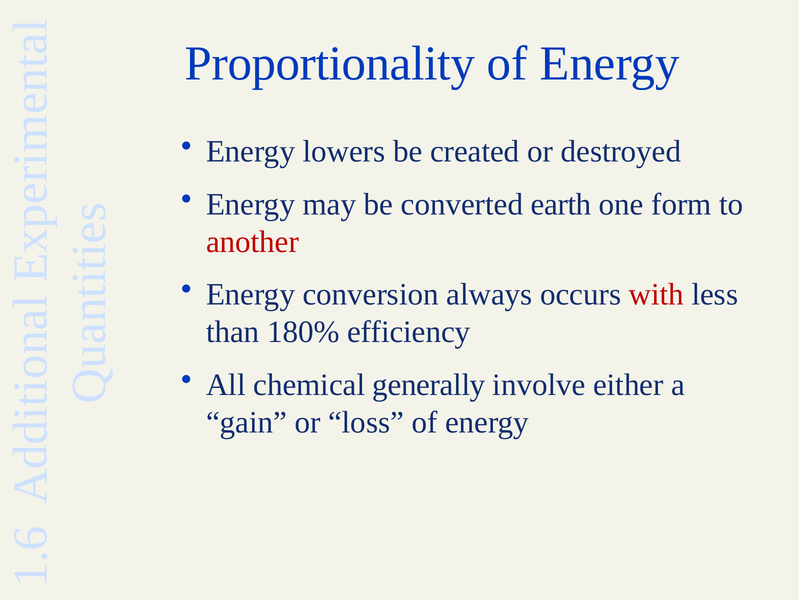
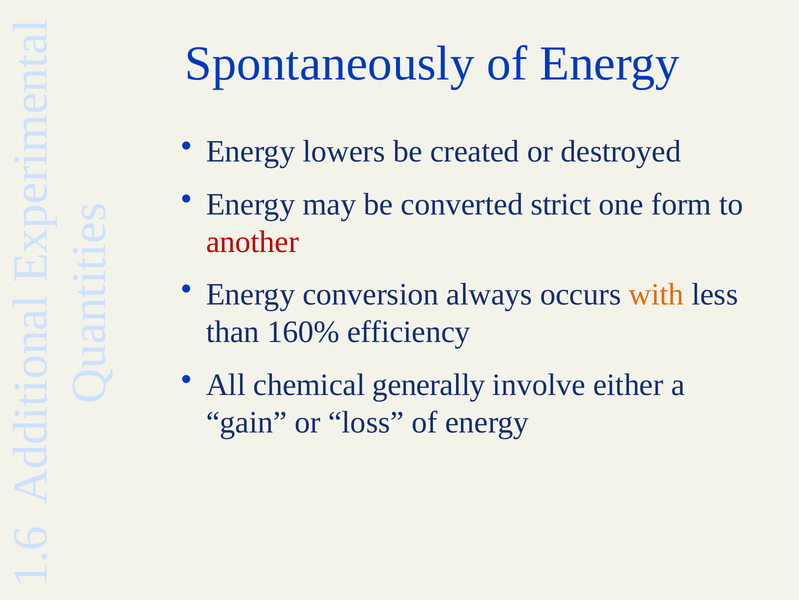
Proportionality: Proportionality -> Spontaneously (330, 63)
earth: earth -> strict (561, 204)
with colour: red -> orange (656, 294)
180%: 180% -> 160% (303, 332)
